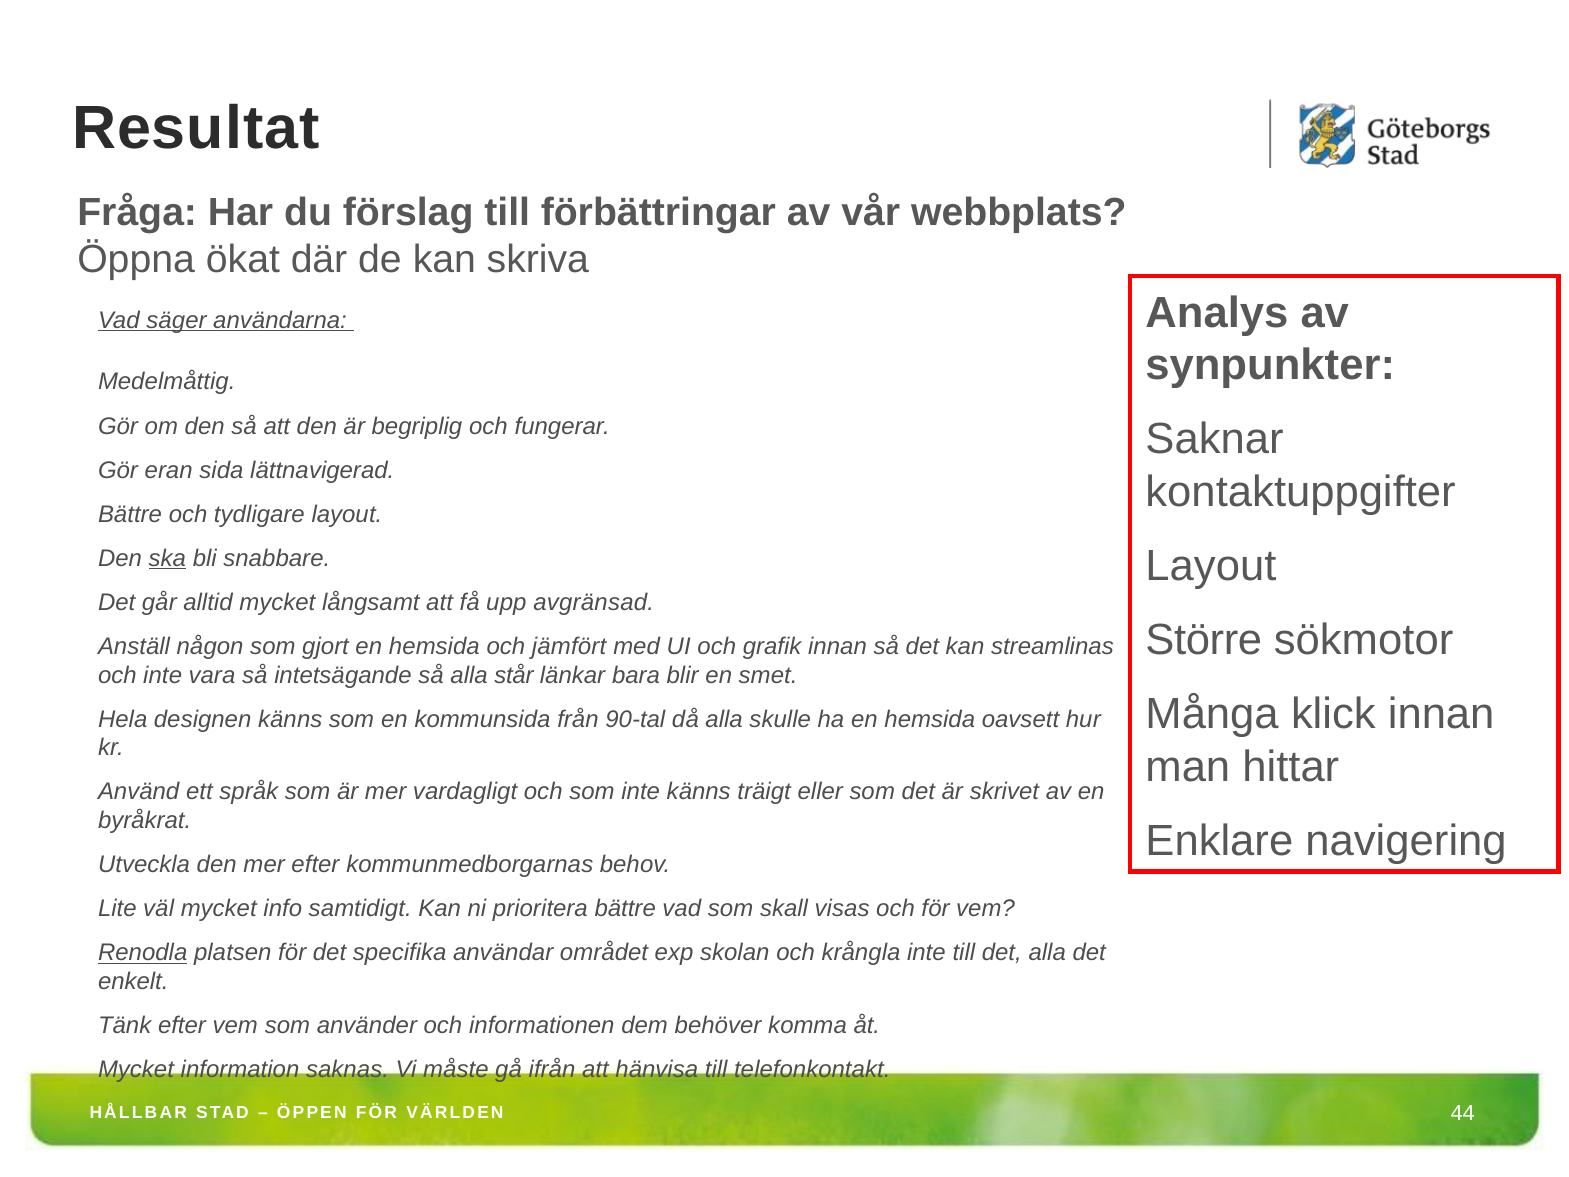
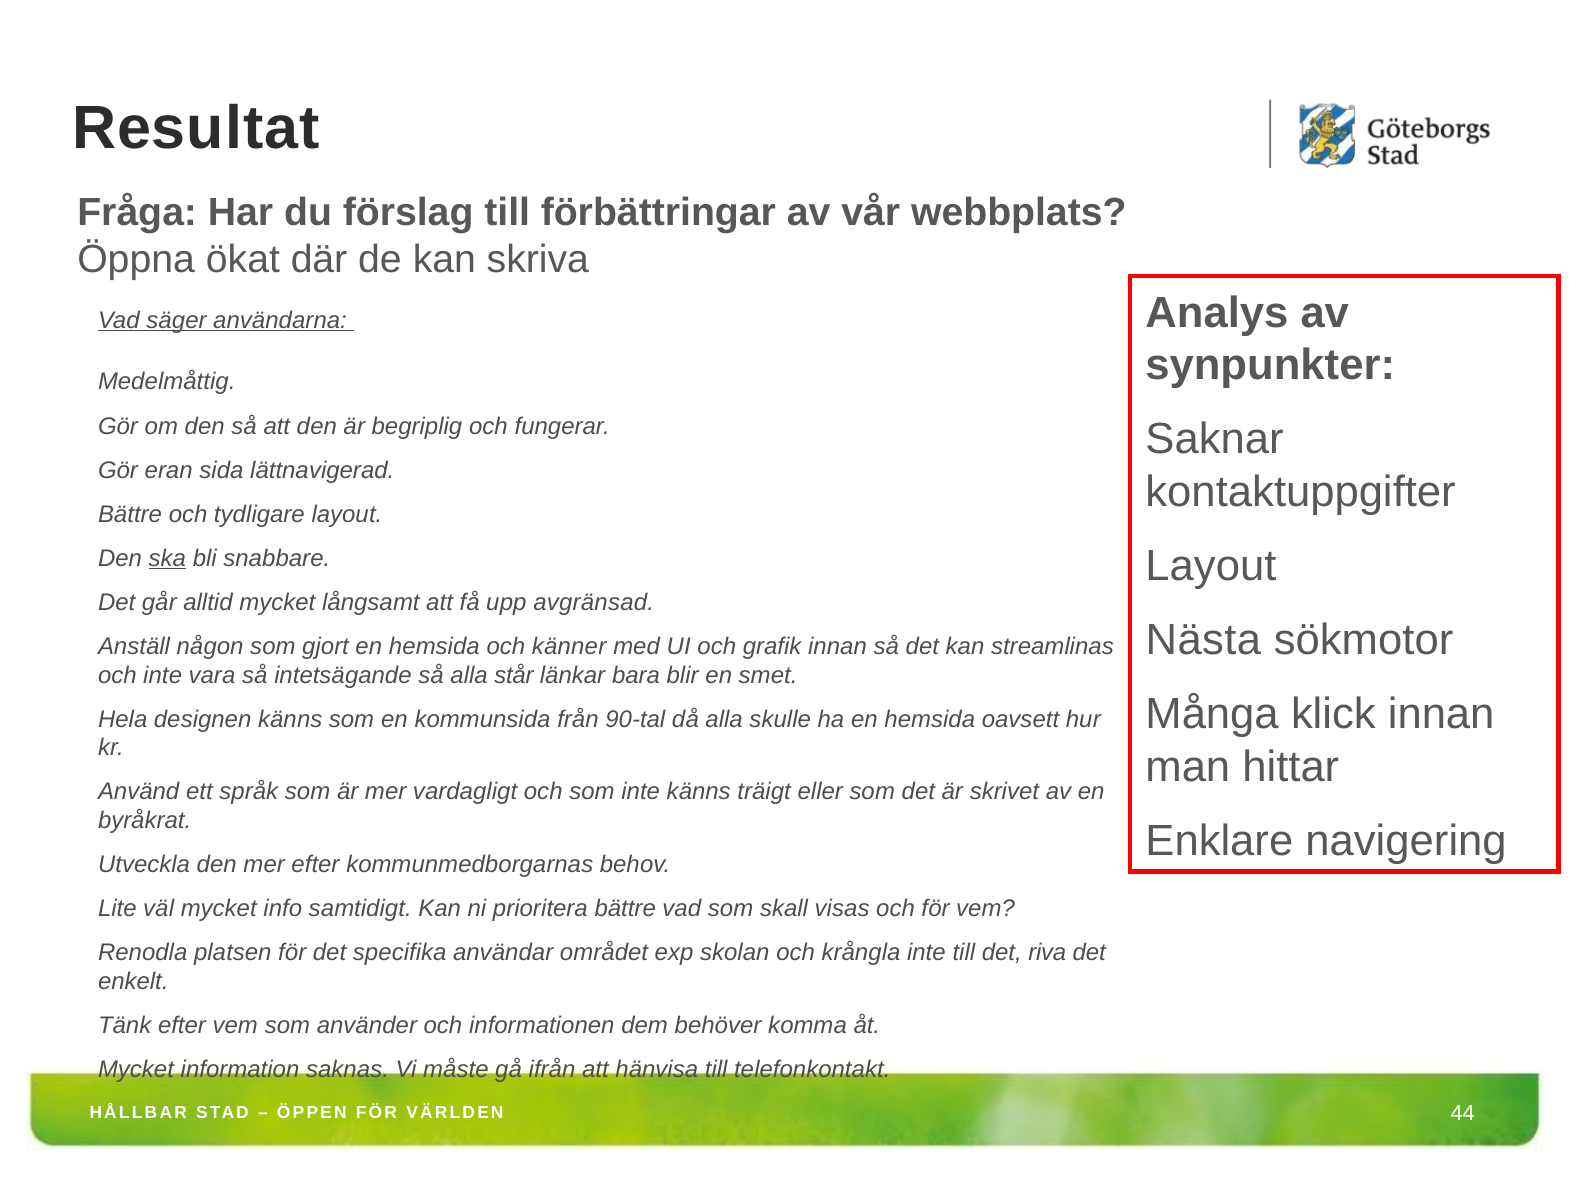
Större: Större -> Nästa (1203, 640)
jämfört: jämfört -> känner (569, 646)
Renodla underline: present -> none (143, 953)
det alla: alla -> riva (1047, 953)
